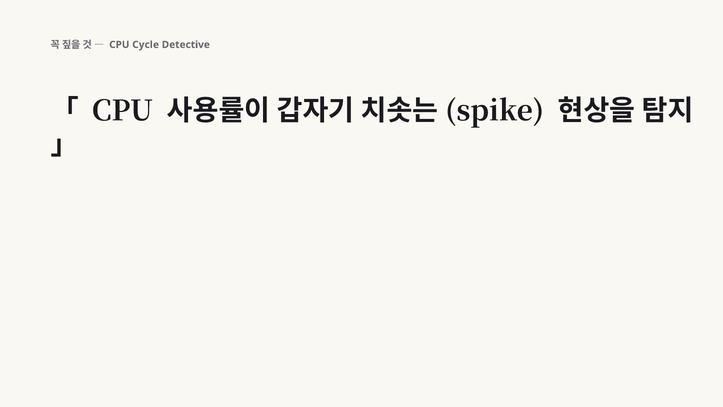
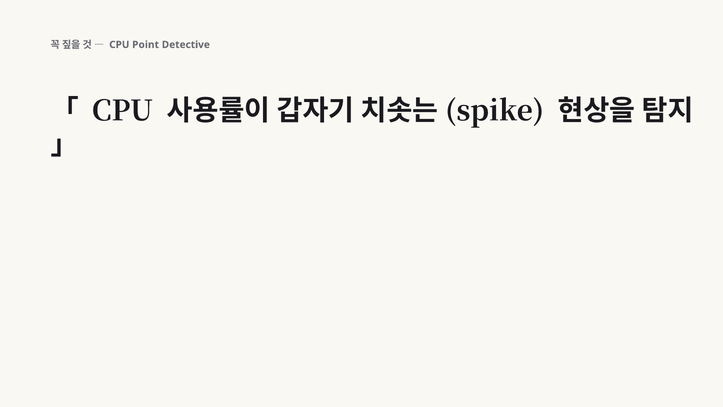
Cycle: Cycle -> Point (146, 45)
